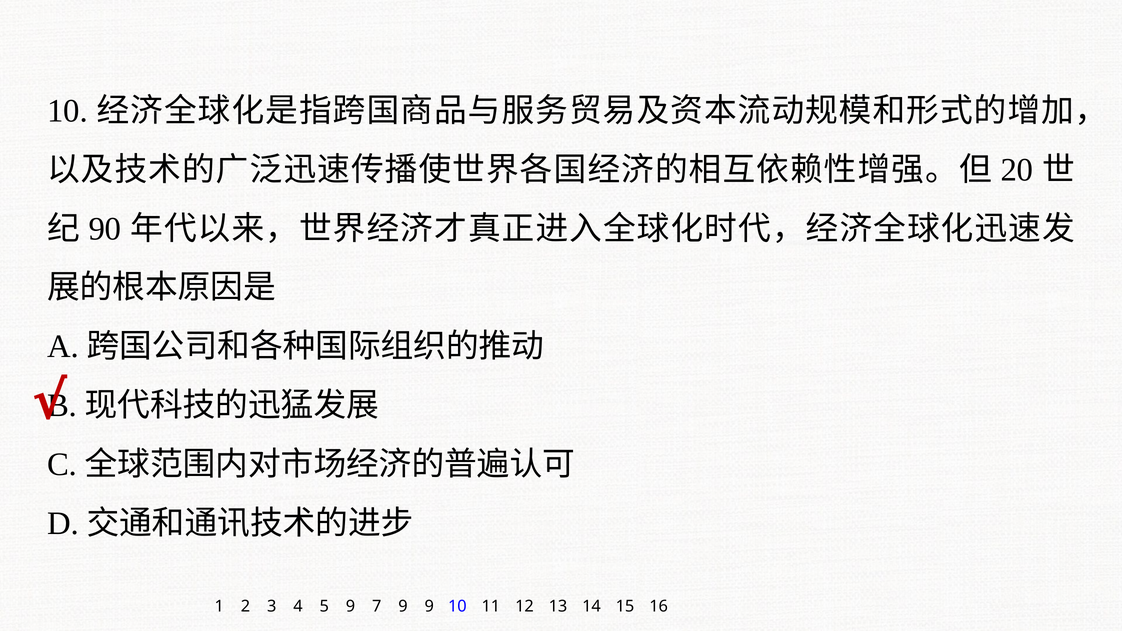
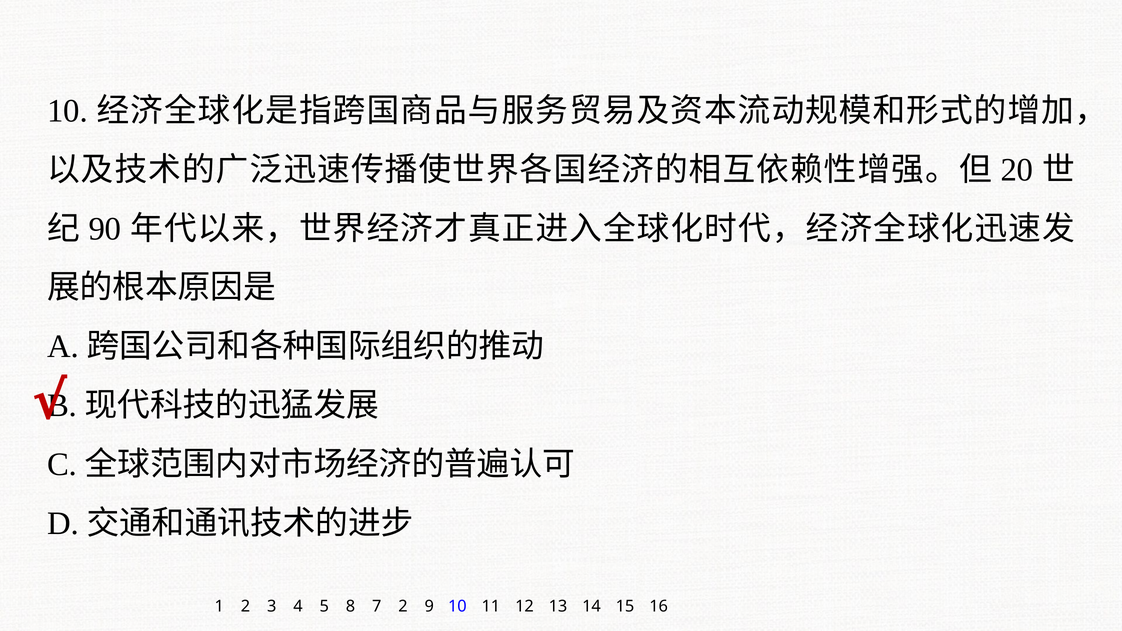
5 9: 9 -> 8 (350, 607)
7 9: 9 -> 2 (403, 607)
